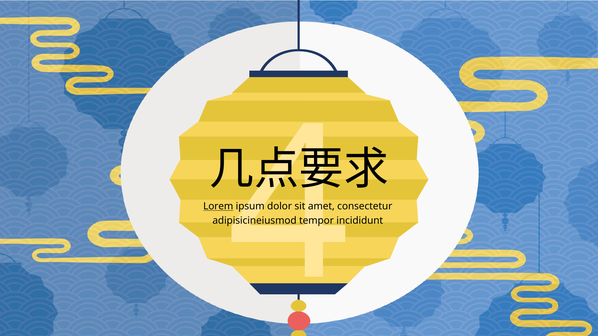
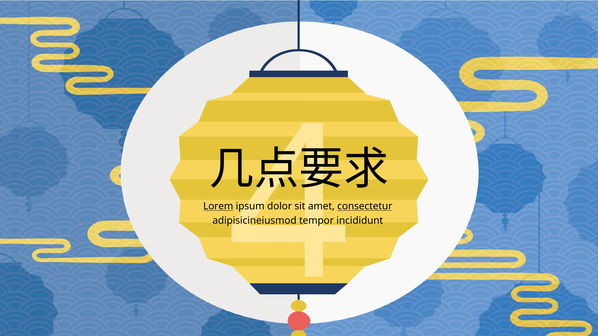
consectetur underline: none -> present (365, 206)
